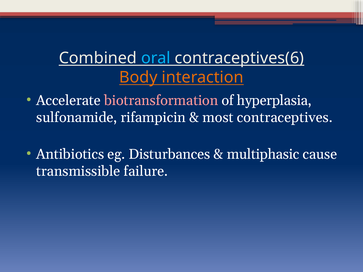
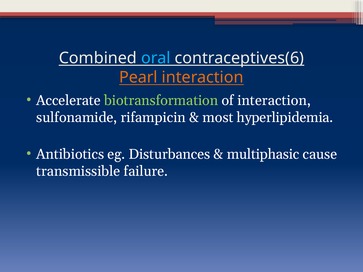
Body: Body -> Pearl (138, 77)
biotransformation colour: pink -> light green (161, 101)
of hyperplasia: hyperplasia -> interaction (274, 101)
contraceptives: contraceptives -> hyperlipidemia (285, 117)
